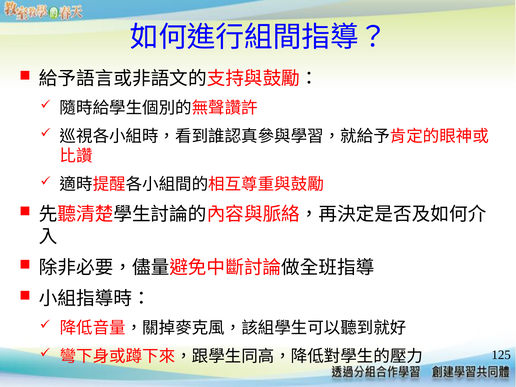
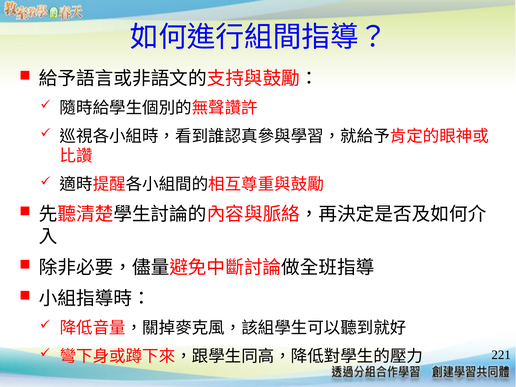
125: 125 -> 221 (501, 355)
